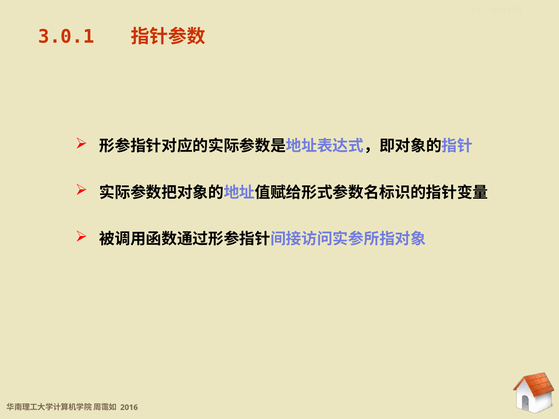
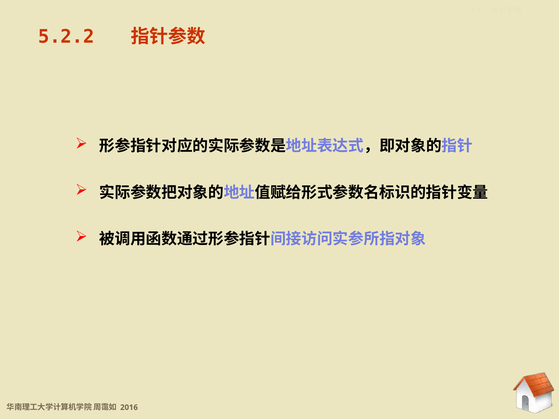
3.0.1: 3.0.1 -> 5.2.2 (66, 37)
